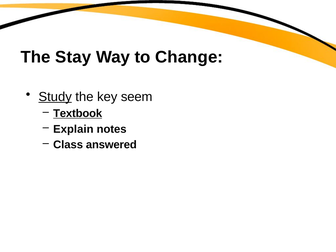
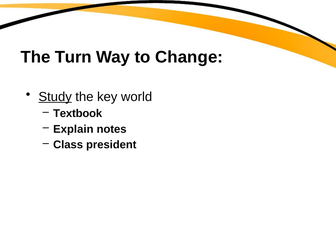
Stay: Stay -> Turn (73, 57)
seem: seem -> world (137, 97)
Textbook underline: present -> none (78, 113)
answered: answered -> president (111, 145)
